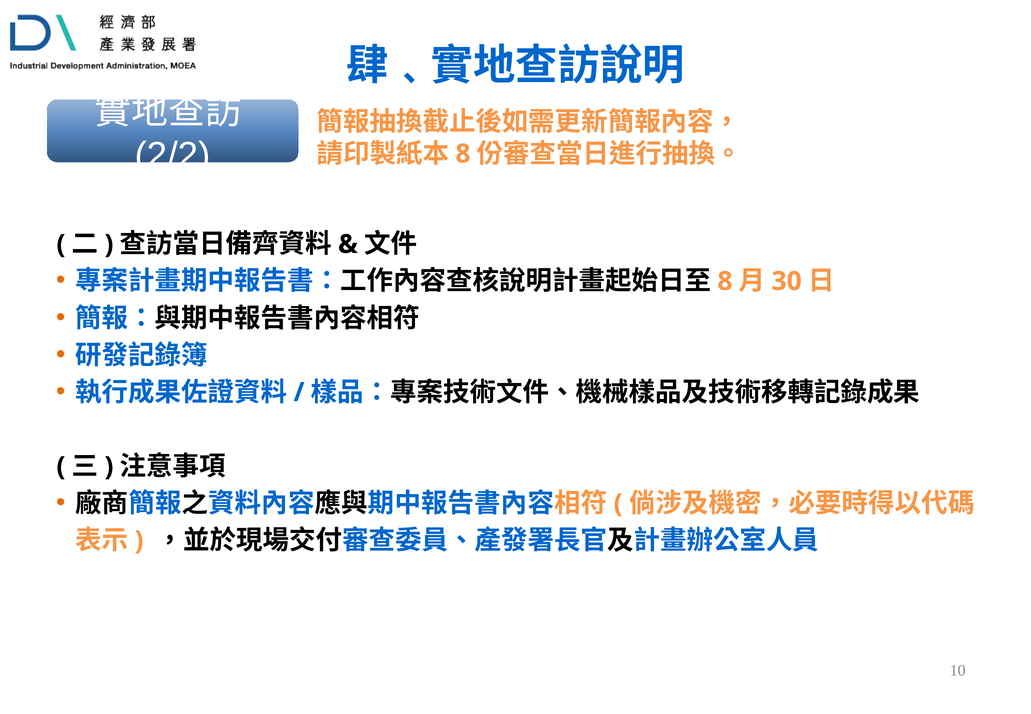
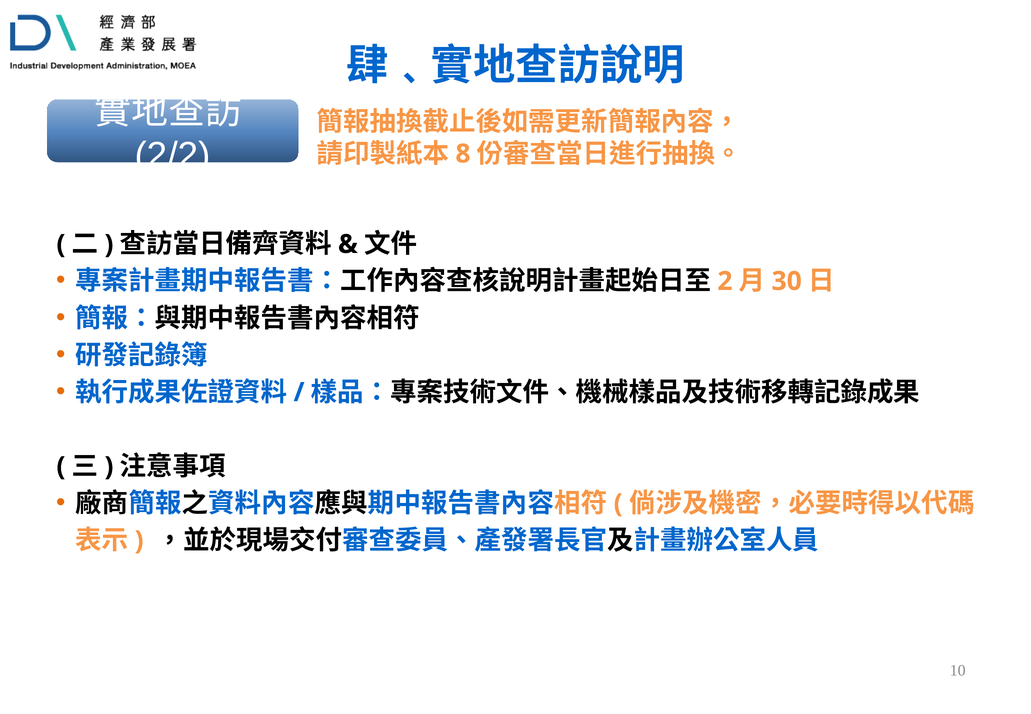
8: 8 -> 2 (725, 281)
